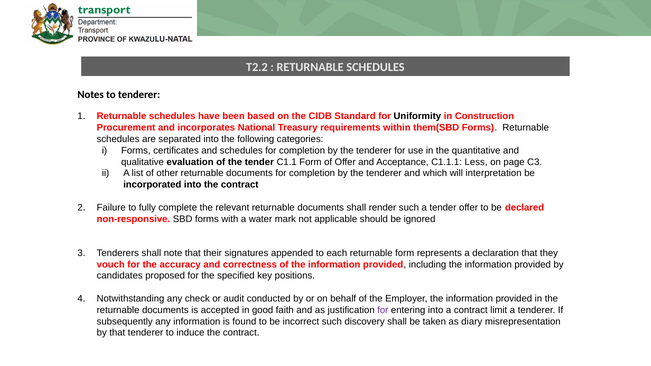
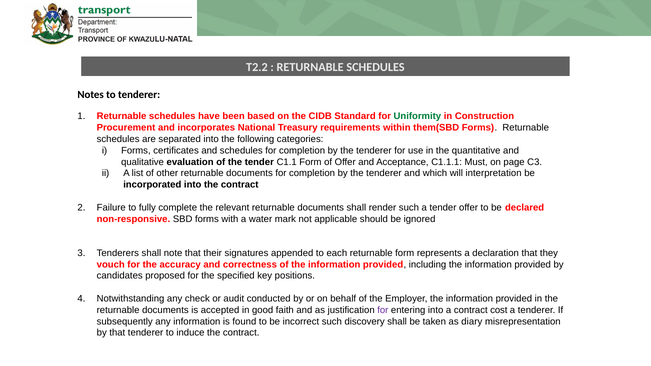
Uniformity colour: black -> green (417, 116)
Less: Less -> Must (476, 162)
limit: limit -> cost (499, 310)
